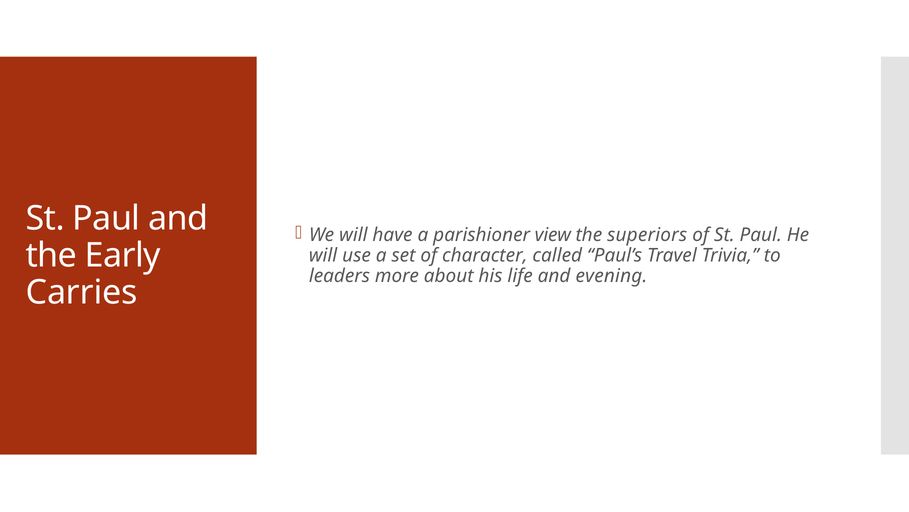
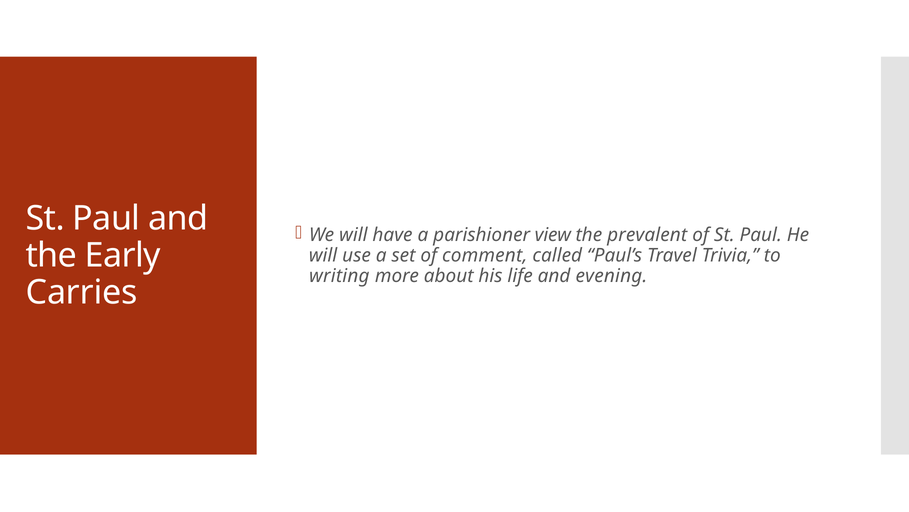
superiors: superiors -> prevalent (647, 235)
character: character -> comment (485, 255)
leaders: leaders -> writing (339, 276)
